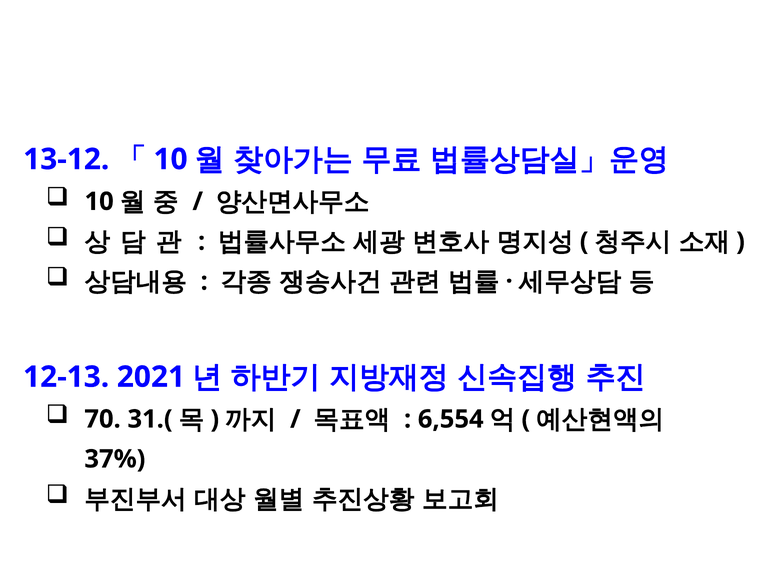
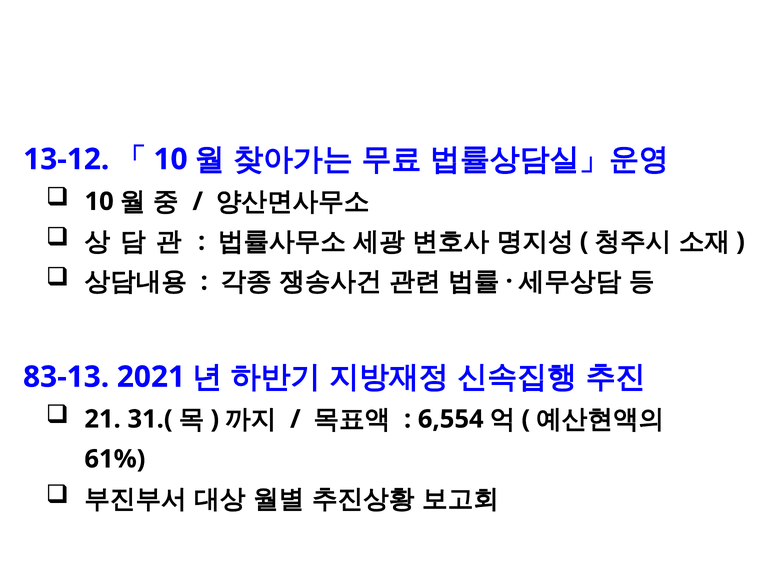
12-13: 12-13 -> 83-13 (66, 377)
70: 70 -> 21 (103, 419)
37%: 37% -> 61% (115, 459)
